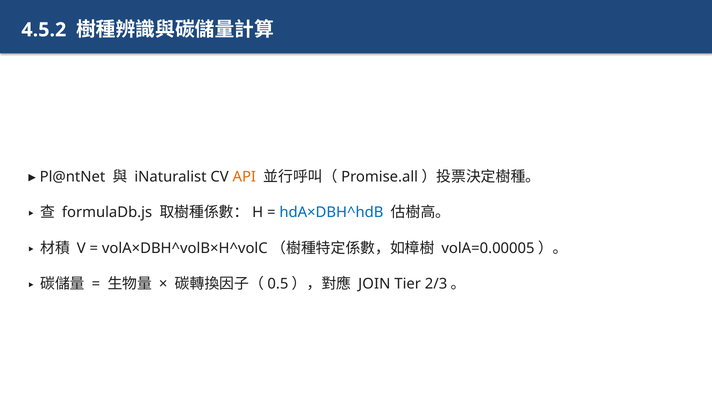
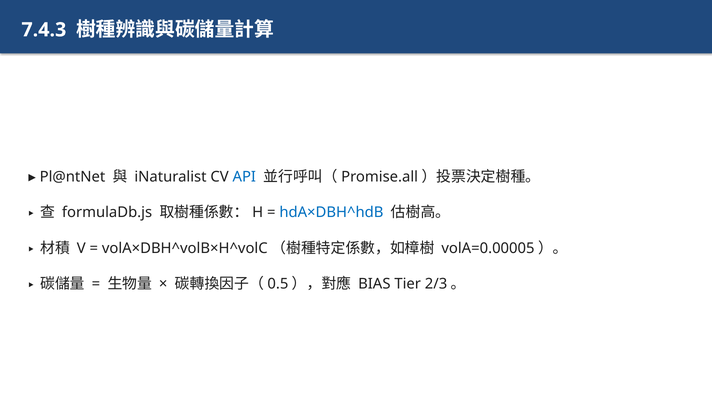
4.5.2: 4.5.2 -> 7.4.3 (44, 30)
API colour: orange -> blue (244, 177)
JOIN: JOIN -> BIAS (374, 284)
